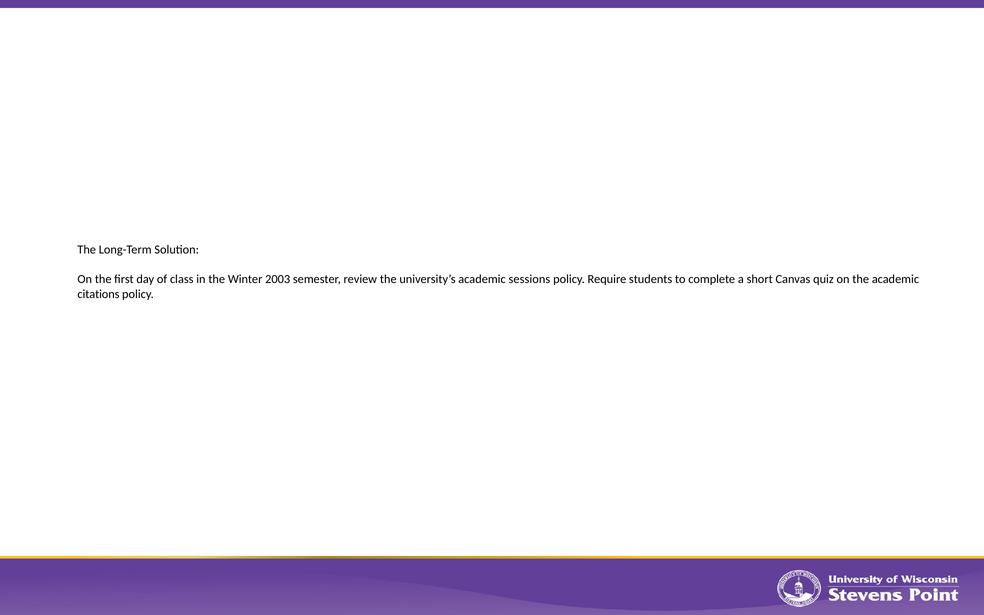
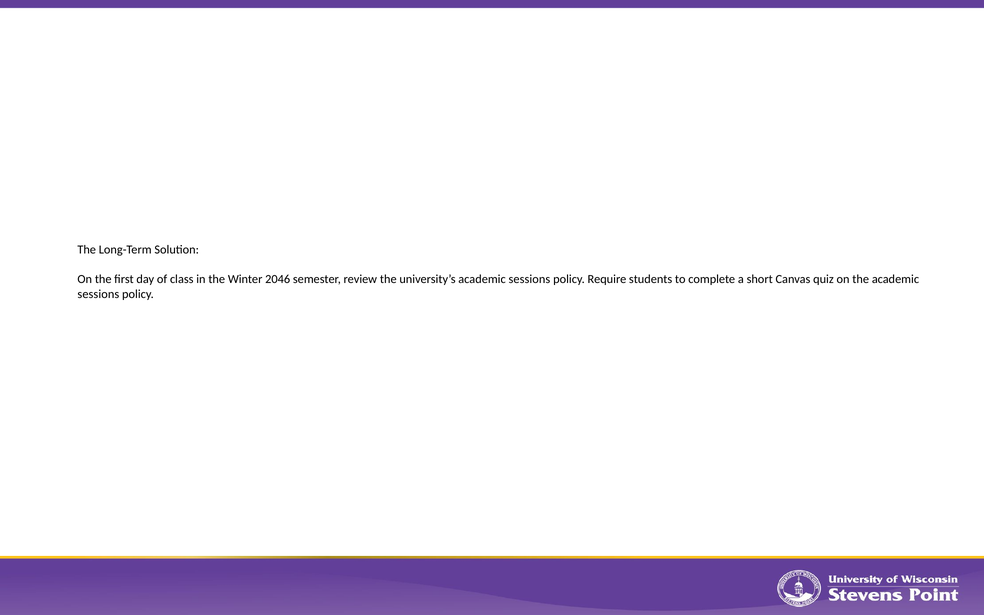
2003: 2003 -> 2046 (278, 279)
citations: citations -> sessions (98, 294)
